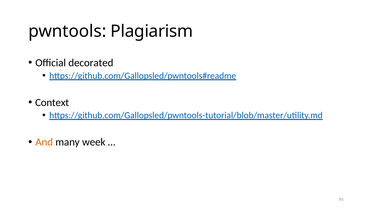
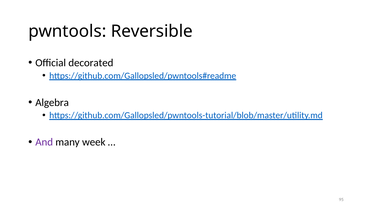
Plagiarism: Plagiarism -> Reversible (152, 31)
Context: Context -> Algebra (52, 103)
And colour: orange -> purple (44, 142)
